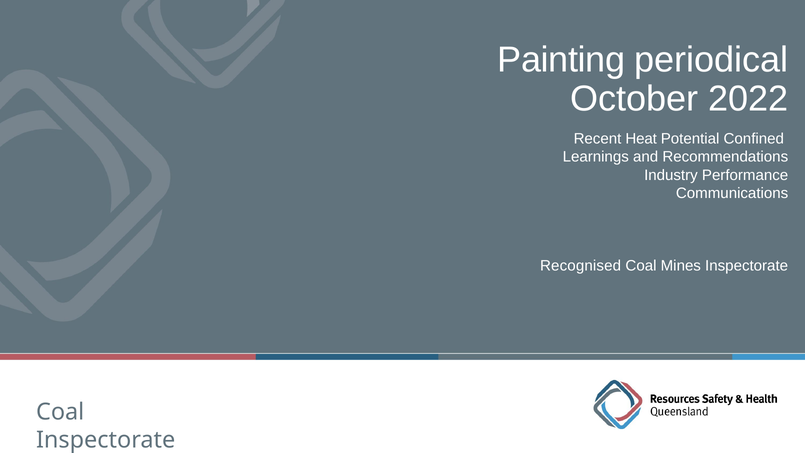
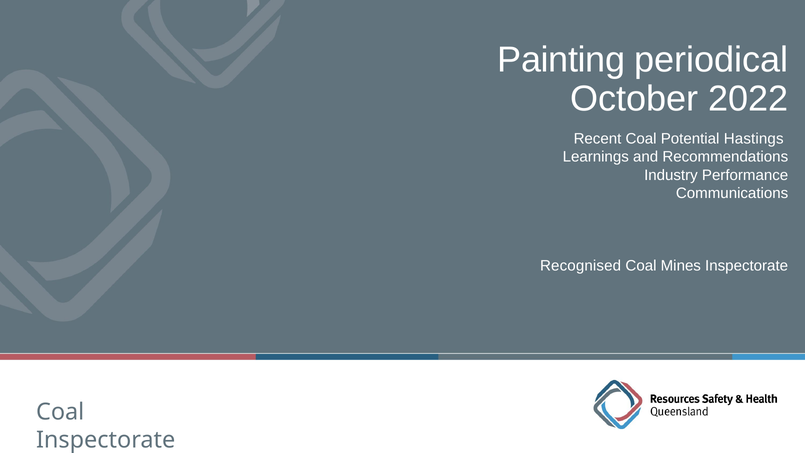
Recent Heat: Heat -> Coal (641, 139)
Confined: Confined -> Hastings (754, 139)
